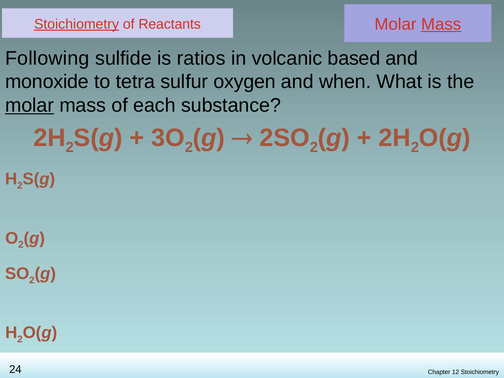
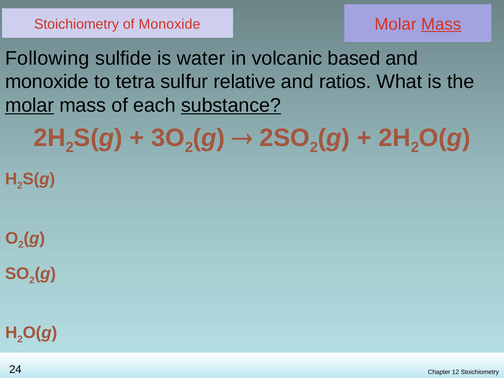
Stoichiometry underline: present -> none (77, 24)
of Reactants: Reactants -> Monoxide (170, 24)
ratios: ratios -> water (201, 58)
oxygen: oxygen -> relative (245, 82)
when: when -> ratios (345, 82)
substance underline: none -> present (231, 105)
